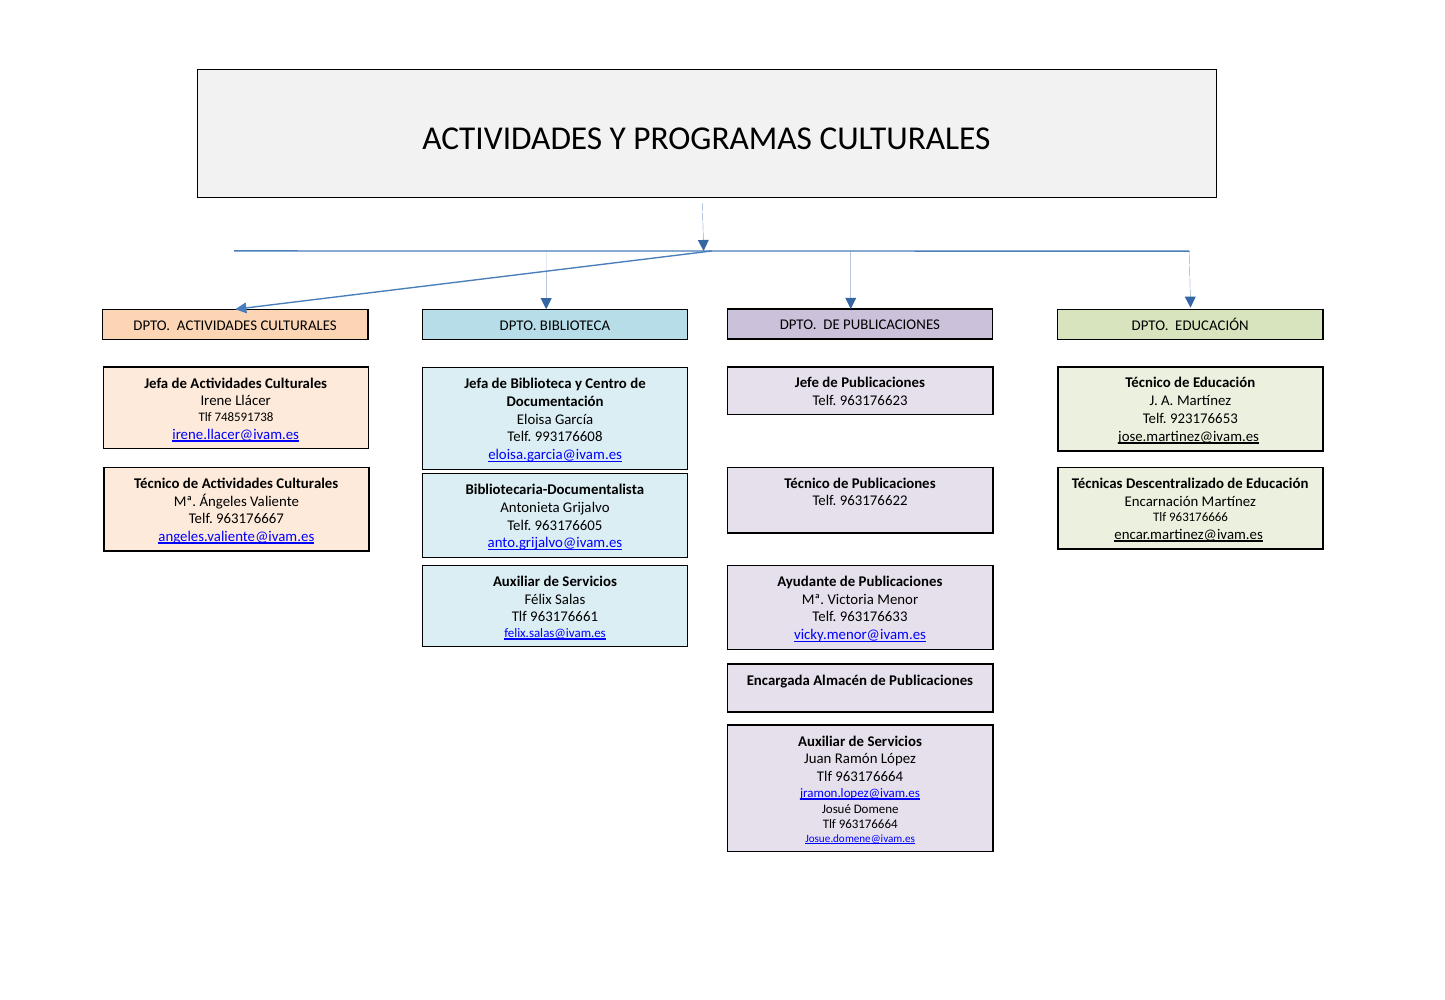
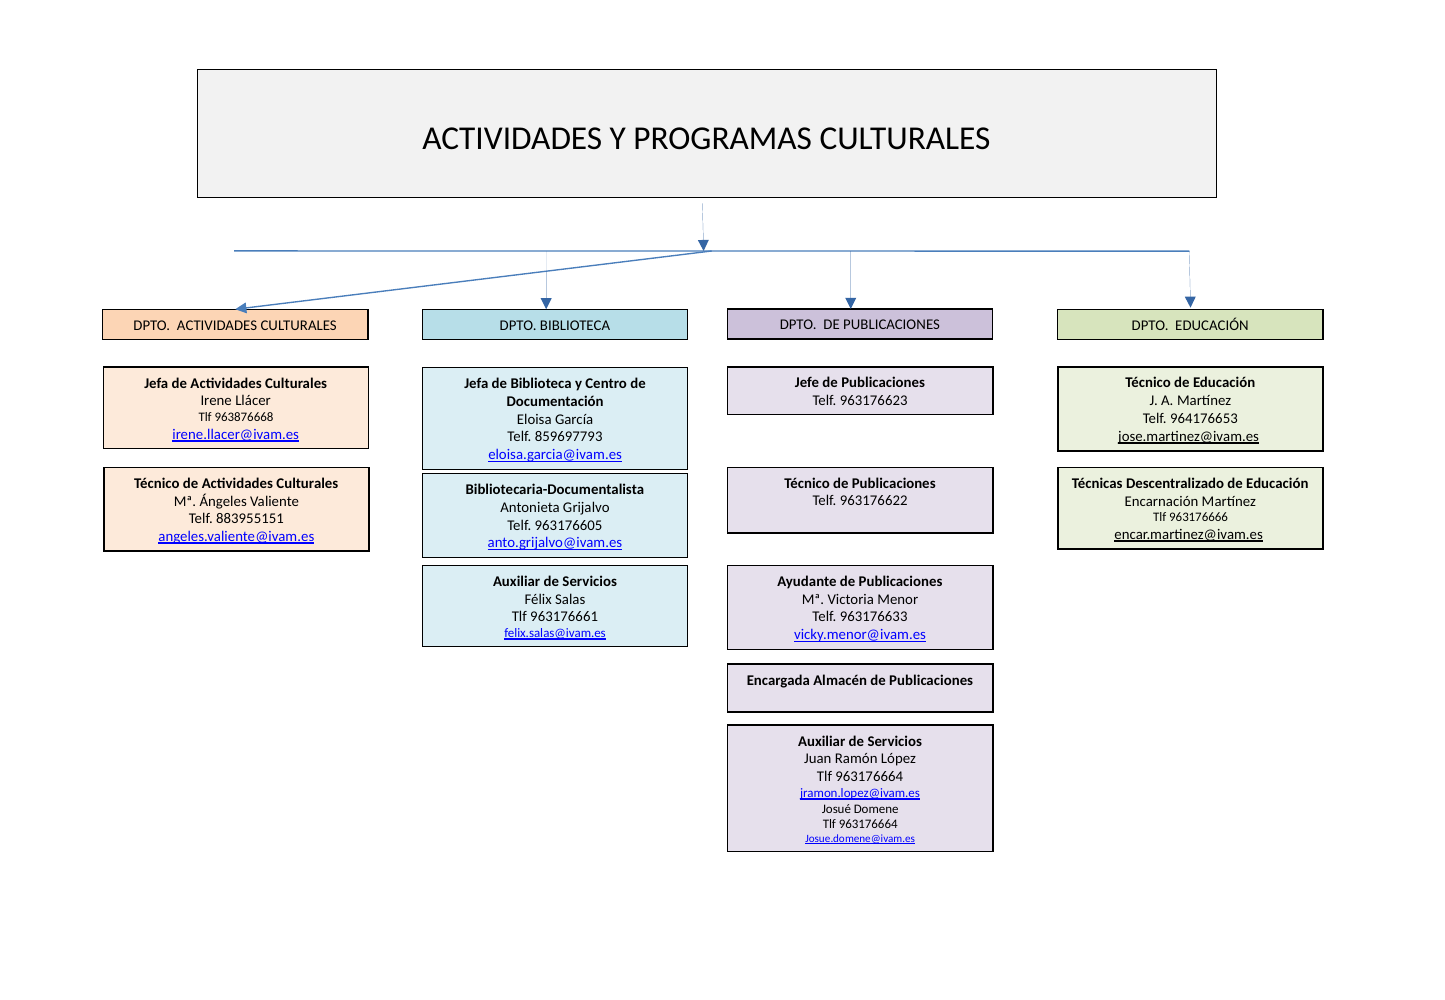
748591738: 748591738 -> 963876668 (244, 418)
923176653: 923176653 -> 964176653 (1204, 419)
993176608: 993176608 -> 859697793 (569, 437)
963176667: 963176667 -> 883955151 (250, 519)
